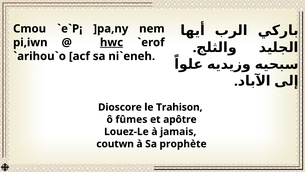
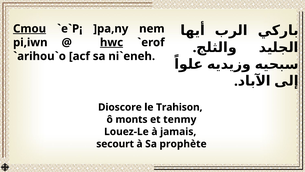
Cmou underline: none -> present (30, 29)
fûmes: fûmes -> monts (132, 119)
apôtre: apôtre -> tenmy (180, 119)
coutwn: coutwn -> secourt (115, 144)
